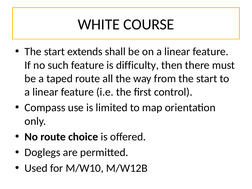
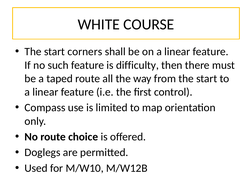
extends: extends -> corners (85, 52)
